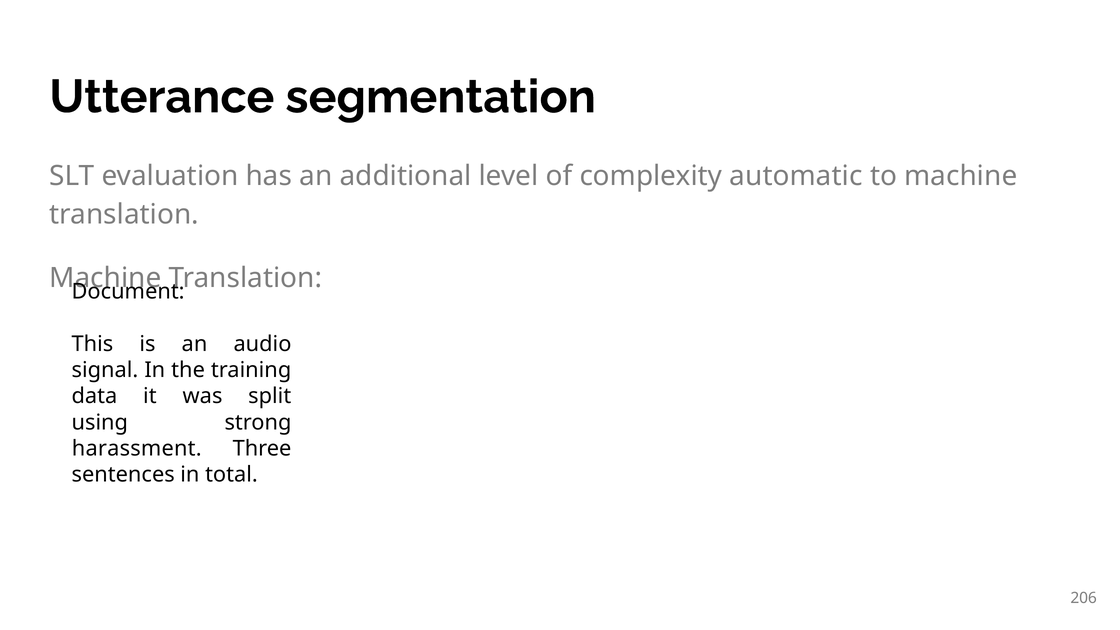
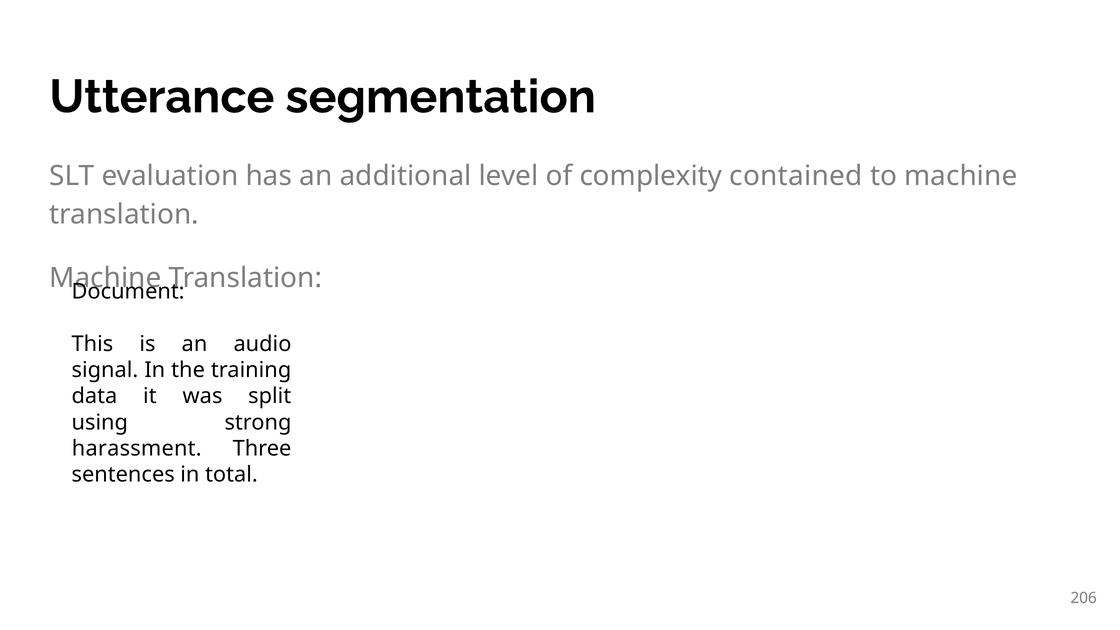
automatic: automatic -> contained (796, 176)
